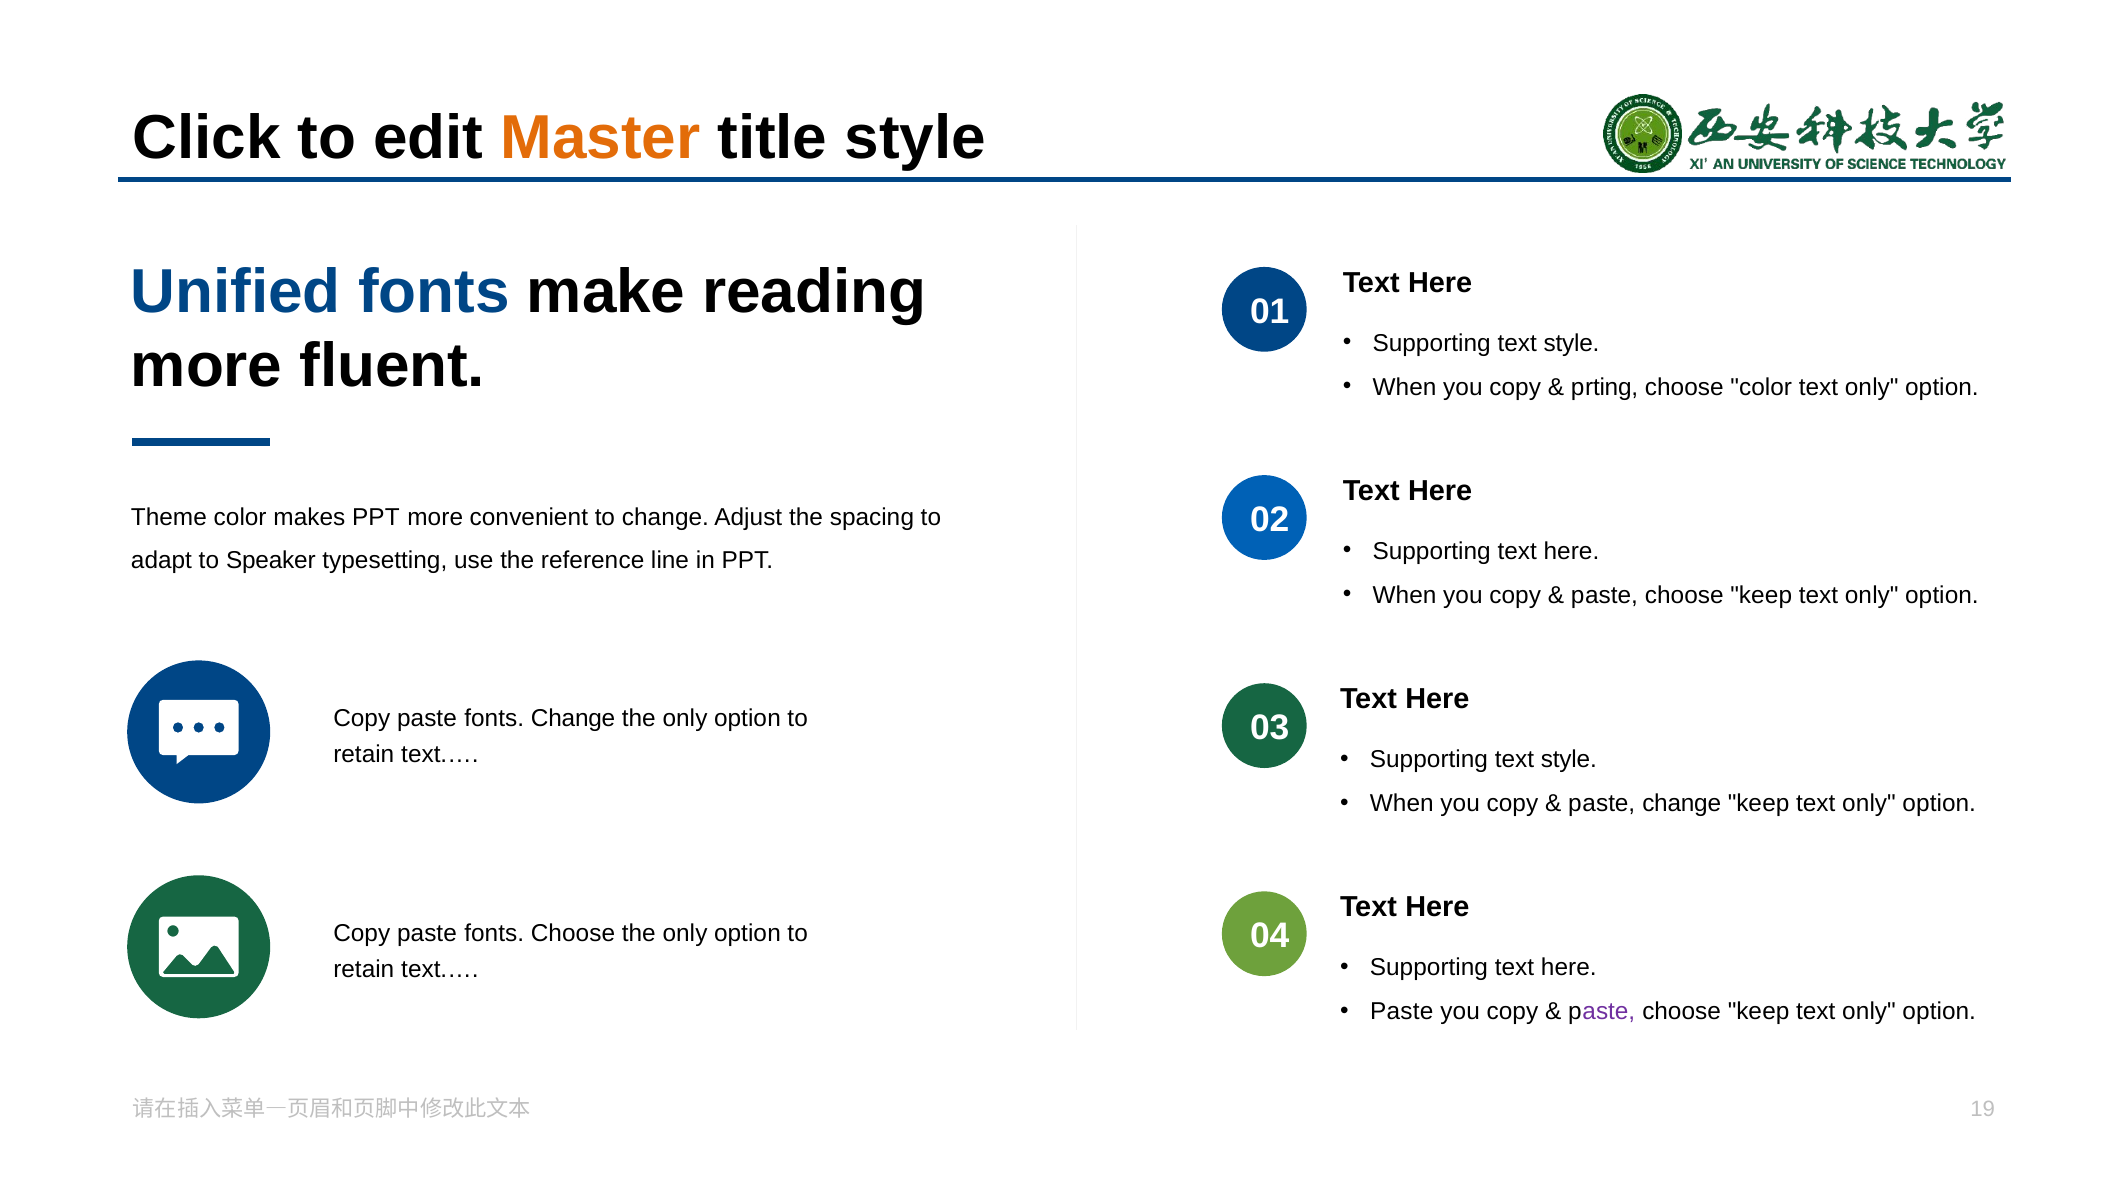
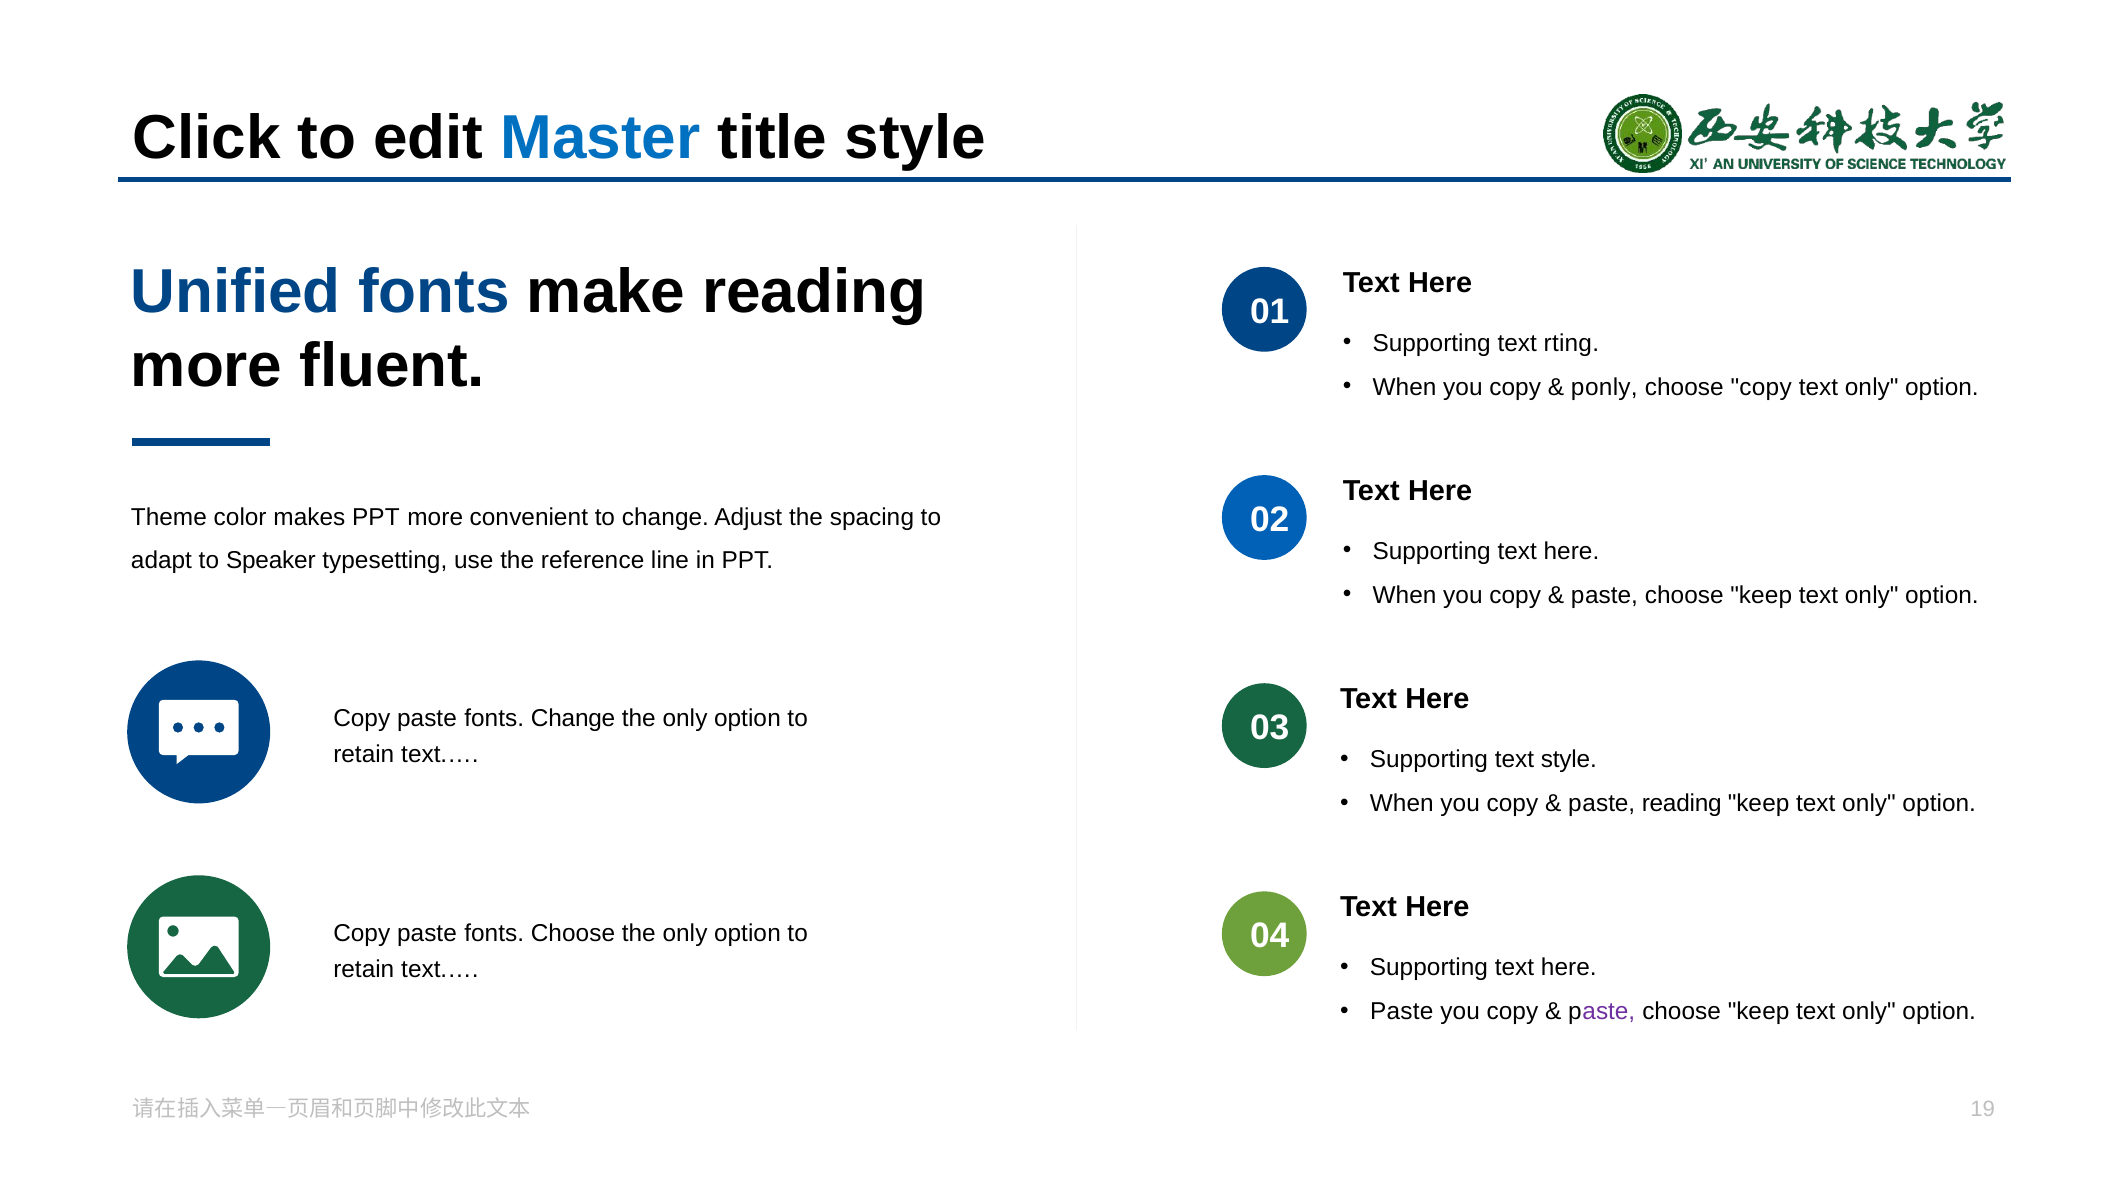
Master colour: orange -> blue (601, 138)
style: style -> rting (1571, 343)
p rting: rting -> only (1611, 387)
choose color: color -> copy (1761, 387)
aste change: change -> reading (1682, 803)
